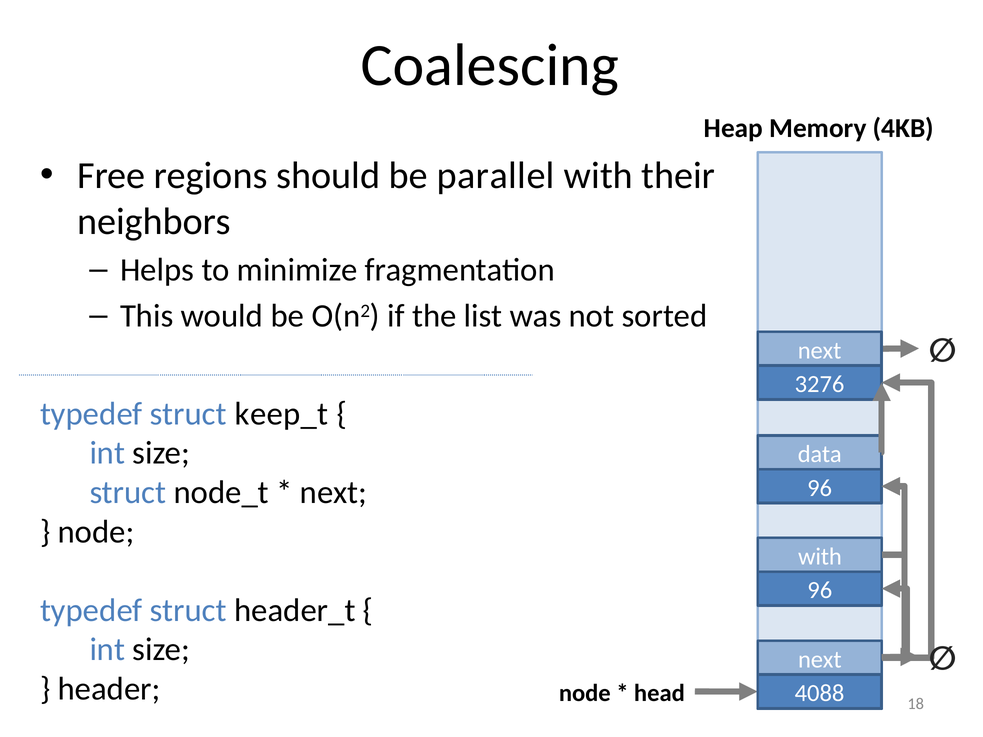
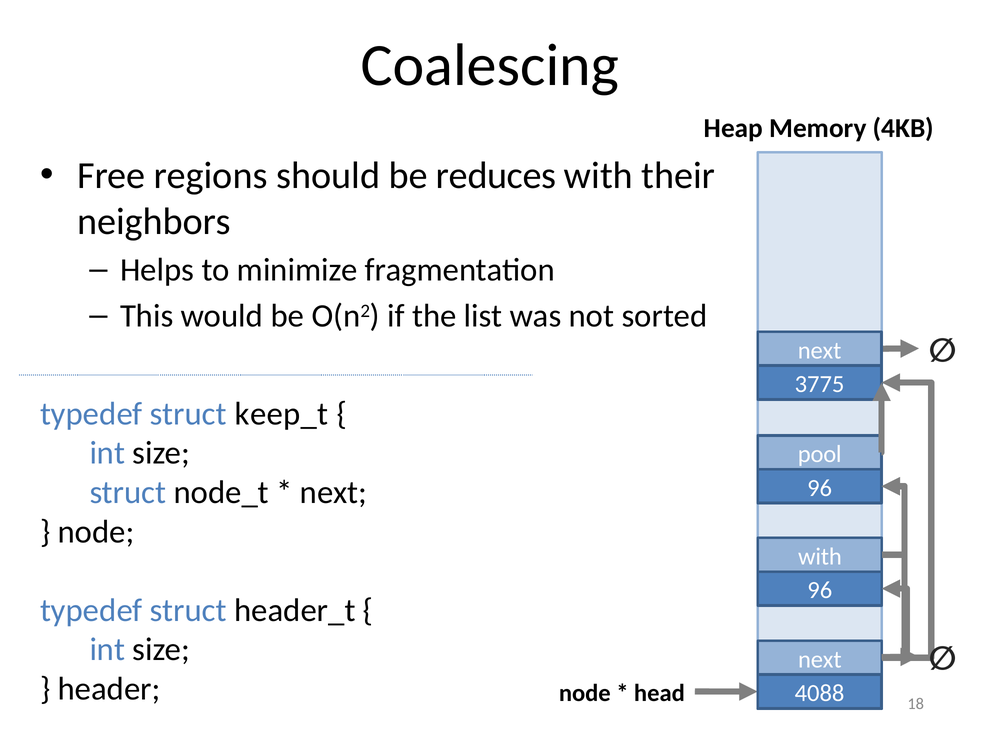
parallel: parallel -> reduces (496, 176)
3276: 3276 -> 3775 (820, 384)
data: data -> pool (820, 454)
